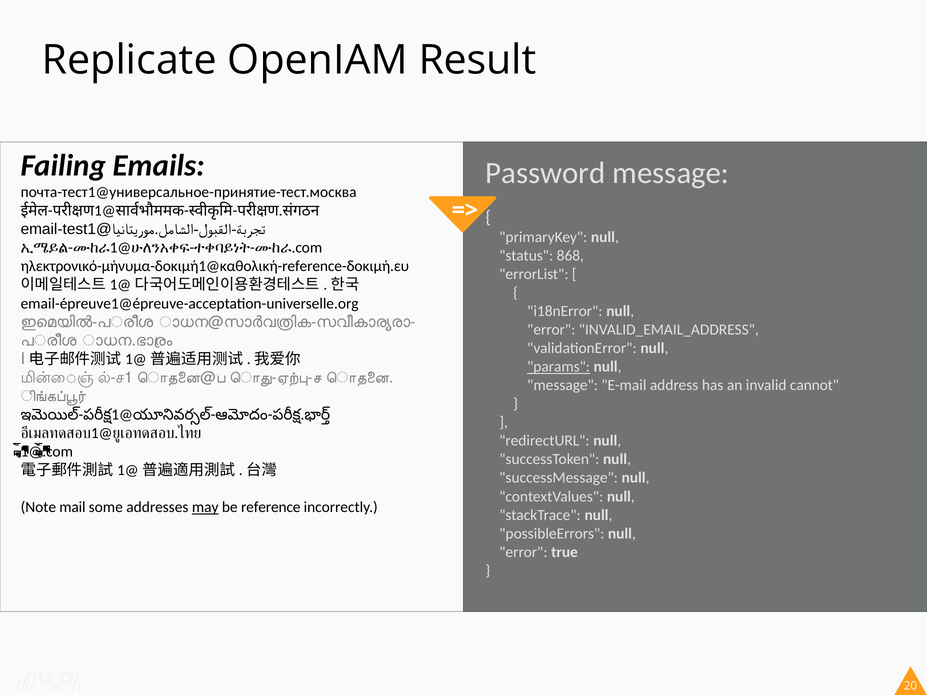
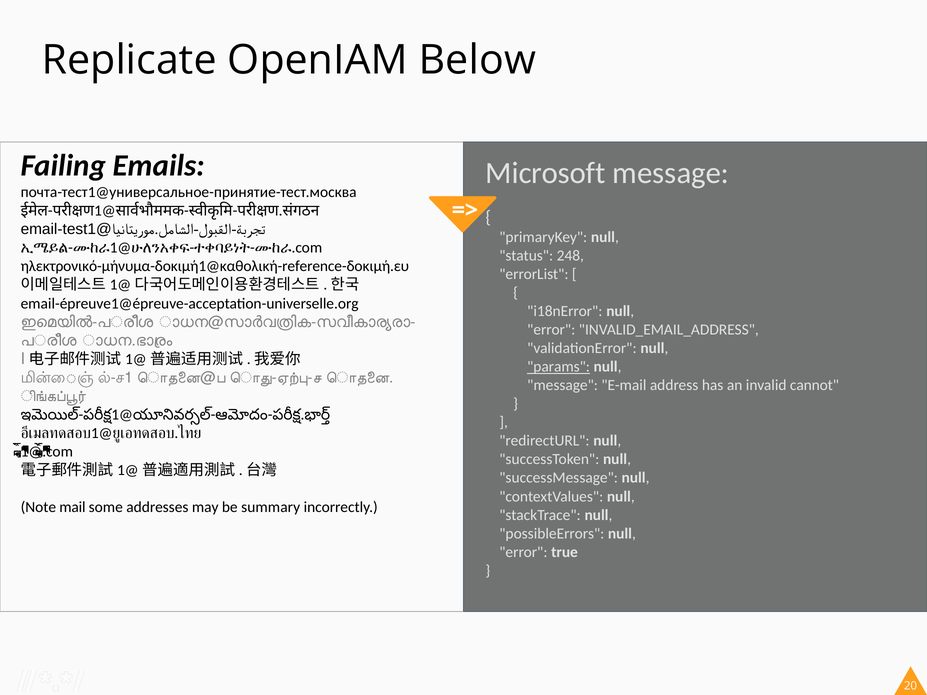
Result: Result -> Below (477, 60)
Password: Password -> Microsoft (545, 173)
868: 868 -> 248 (570, 256)
may underline: present -> none (205, 507)
reference: reference -> summary (271, 507)
